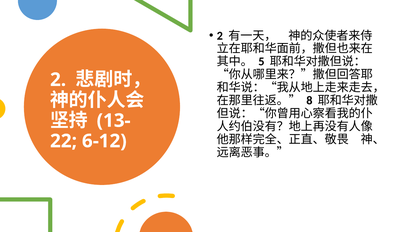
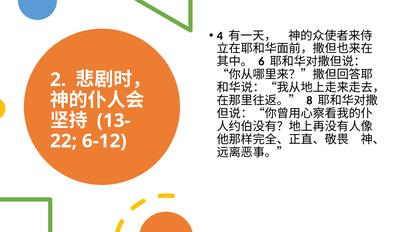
2: 2 -> 4 (220, 36)
5: 5 -> 6 (261, 62)
